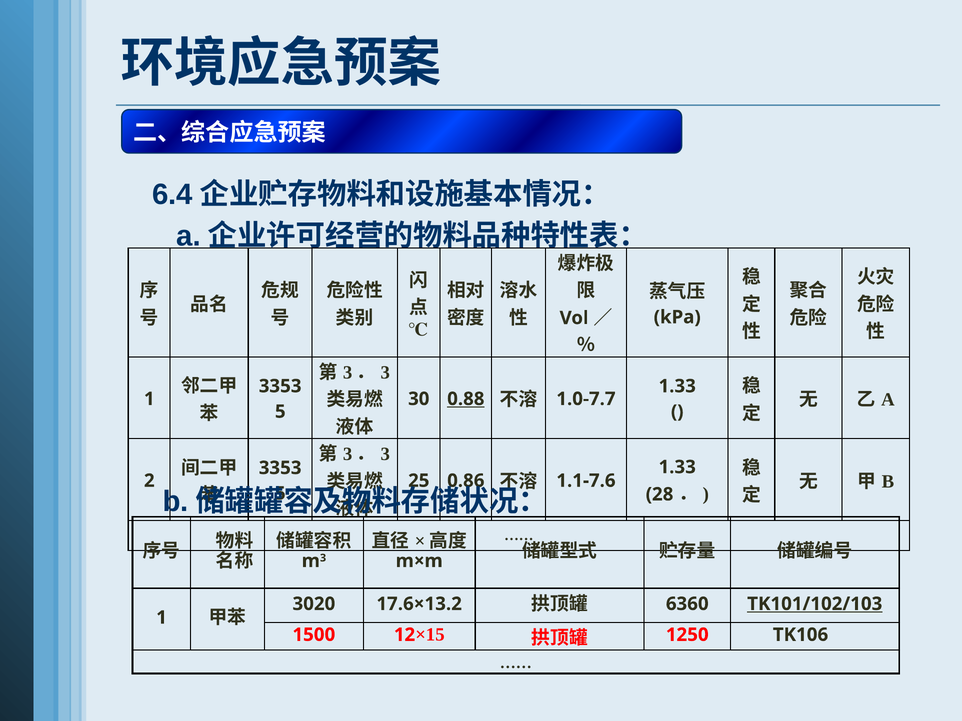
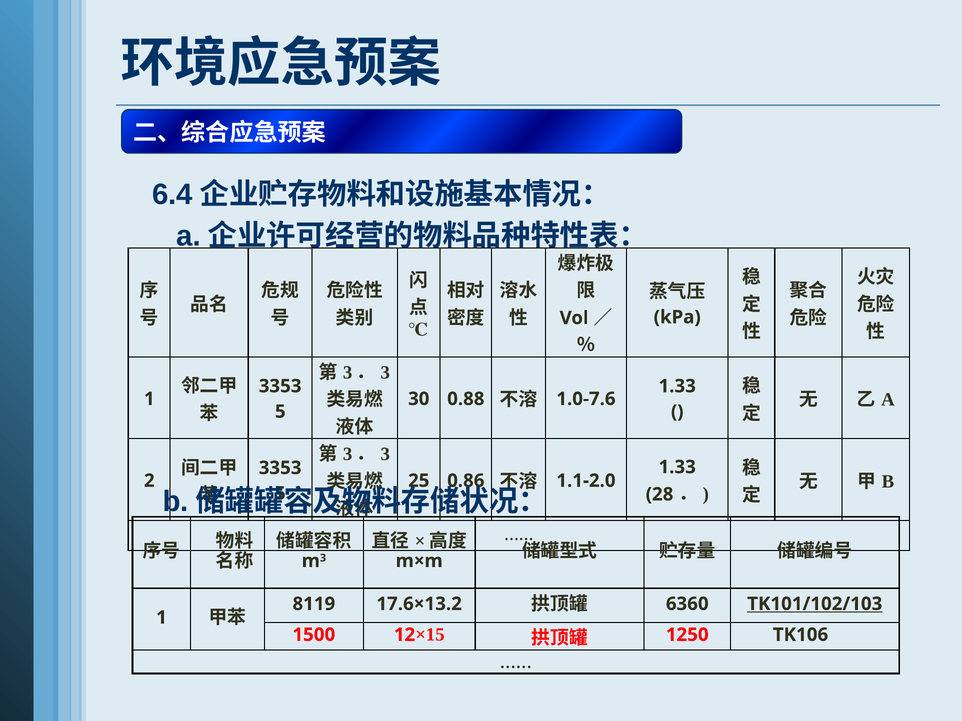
0.88 underline: present -> none (466, 399)
1.0-7.7: 1.0-7.7 -> 1.0-7.6 (586, 399)
1.1-7.6: 1.1-7.6 -> 1.1-2.0 (586, 481)
3020: 3020 -> 8119 (314, 604)
